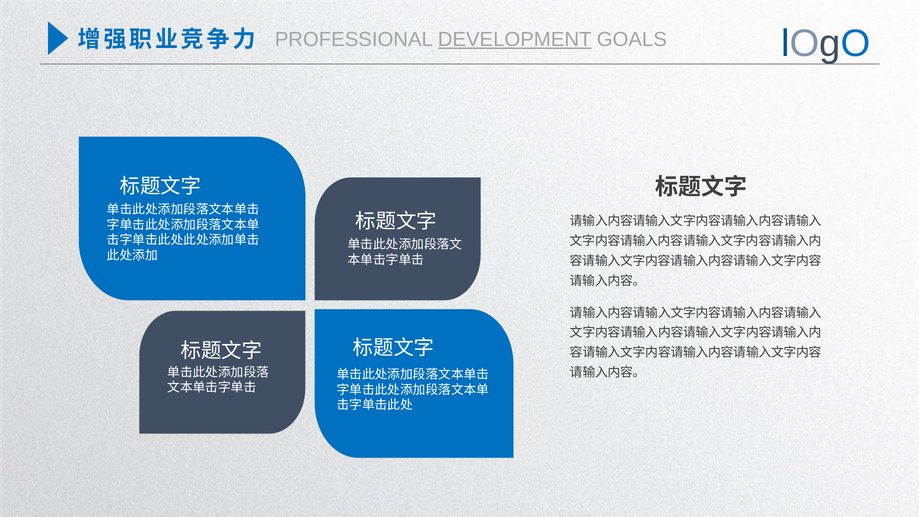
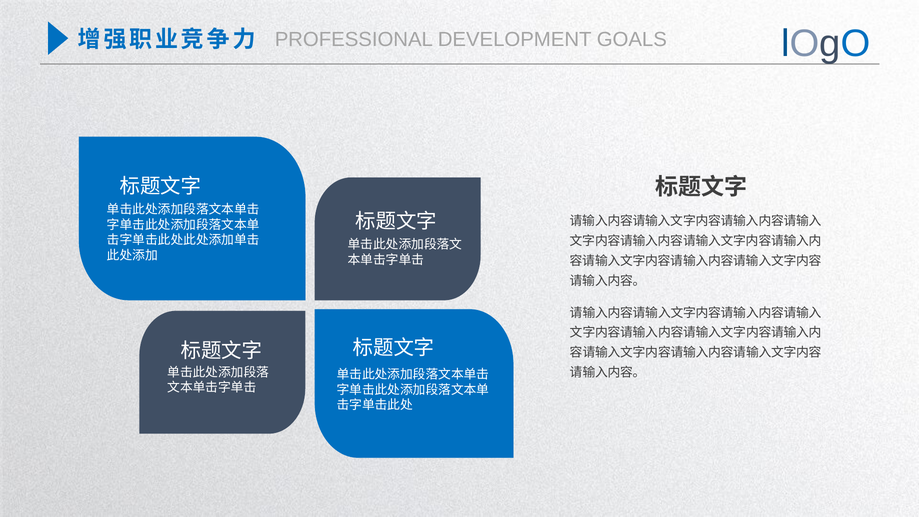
DEVELOPMENT underline: present -> none (515, 40)
